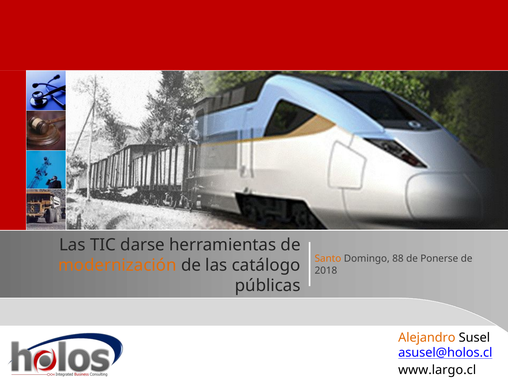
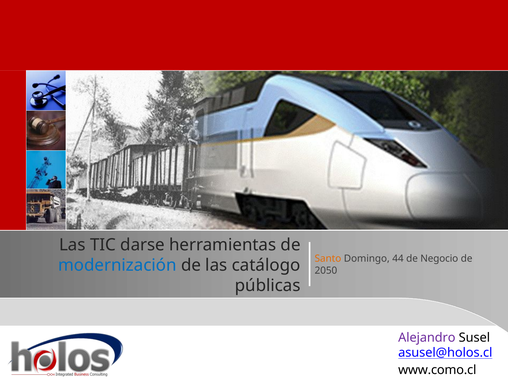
88: 88 -> 44 (398, 259)
Ponerse: Ponerse -> Negocio (439, 259)
modernización colour: orange -> blue (117, 265)
2018: 2018 -> 2050 (326, 271)
Alejandro colour: orange -> purple (427, 338)
www.largo.cl: www.largo.cl -> www.como.cl (437, 370)
